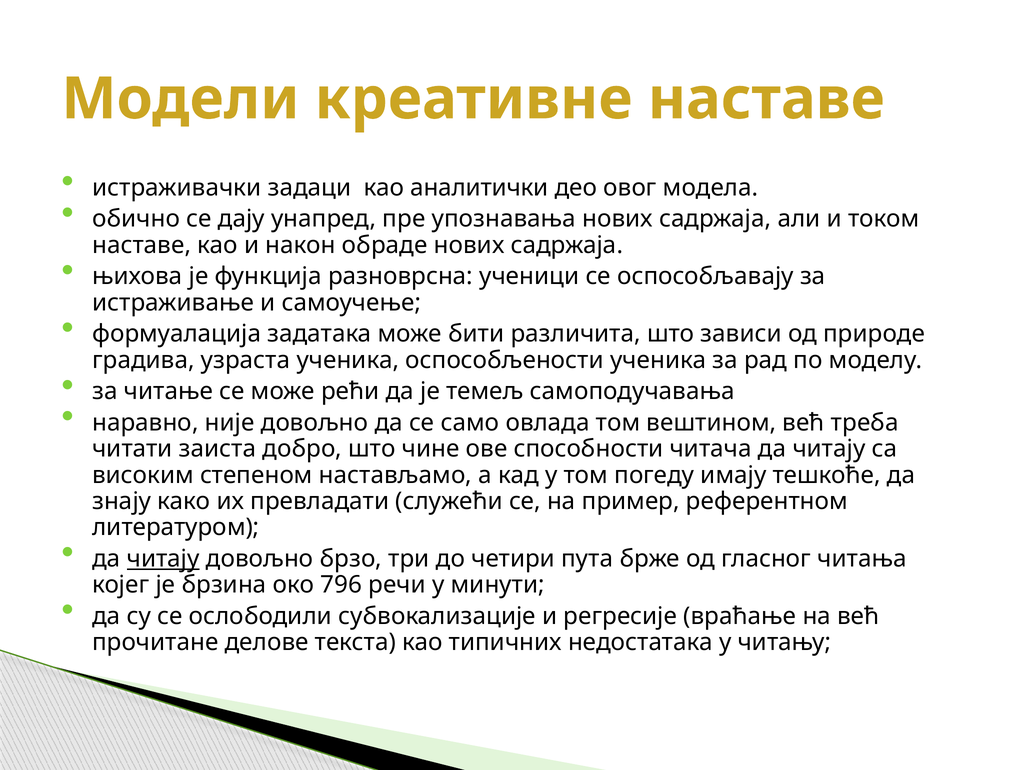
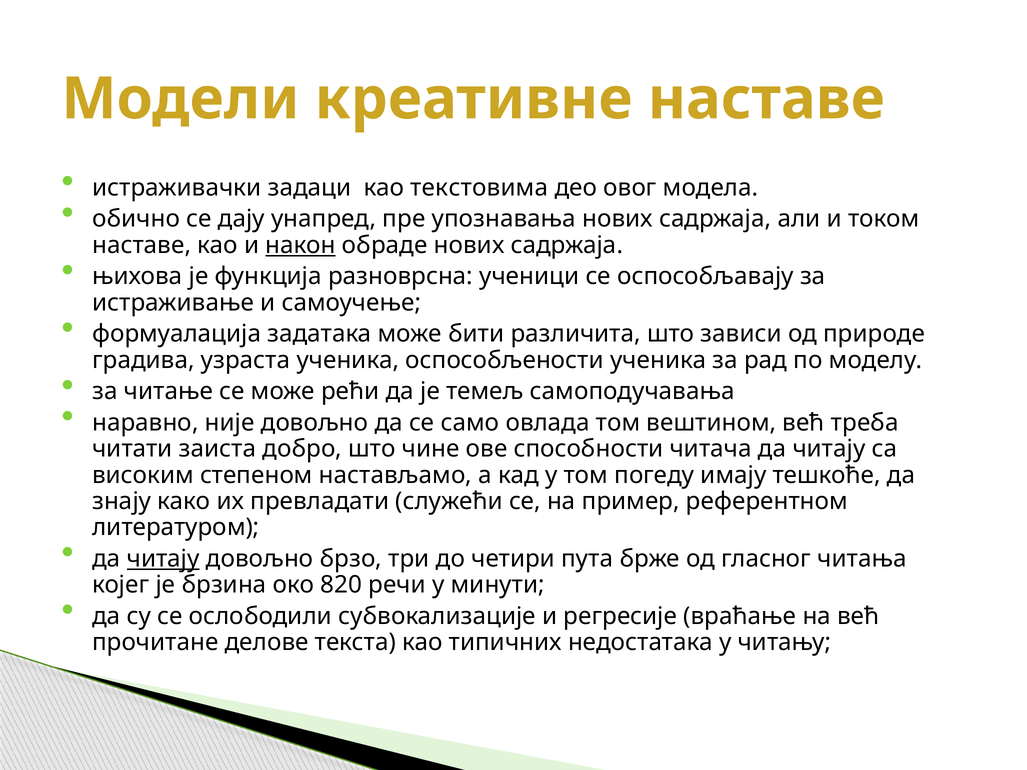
аналитички: аналитички -> текстовима (479, 188)
након underline: none -> present (301, 245)
796: 796 -> 820 (341, 585)
